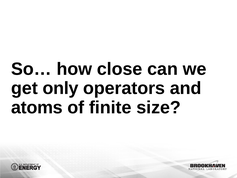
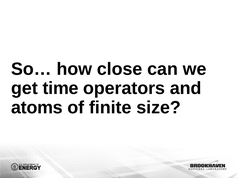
only: only -> time (61, 88)
